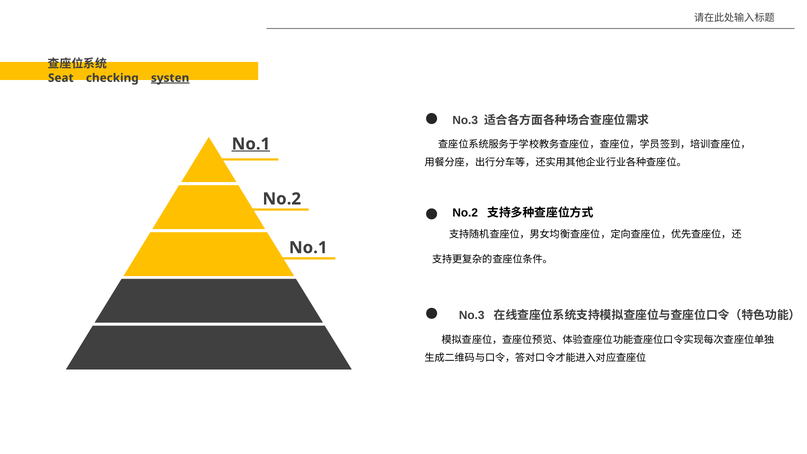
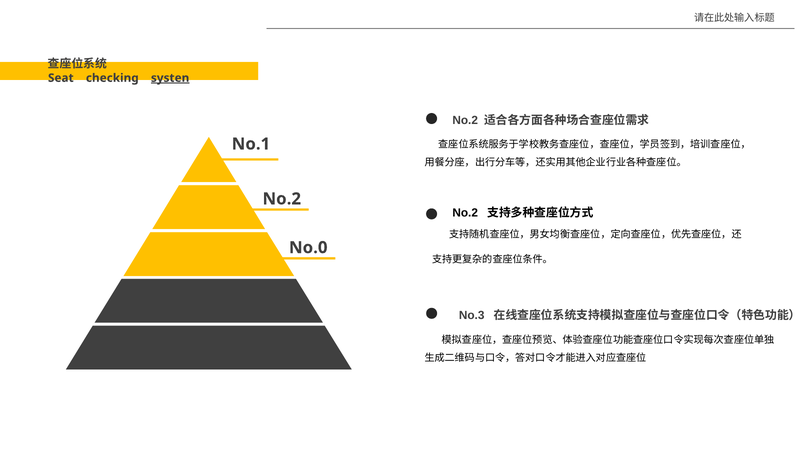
No.3: No.3 -> No.2 (465, 120)
No.1 underline: present -> none (251, 144)
No.1: No.1 -> No.0 (308, 248)
